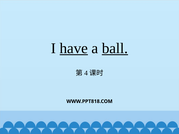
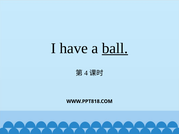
have underline: present -> none (74, 48)
